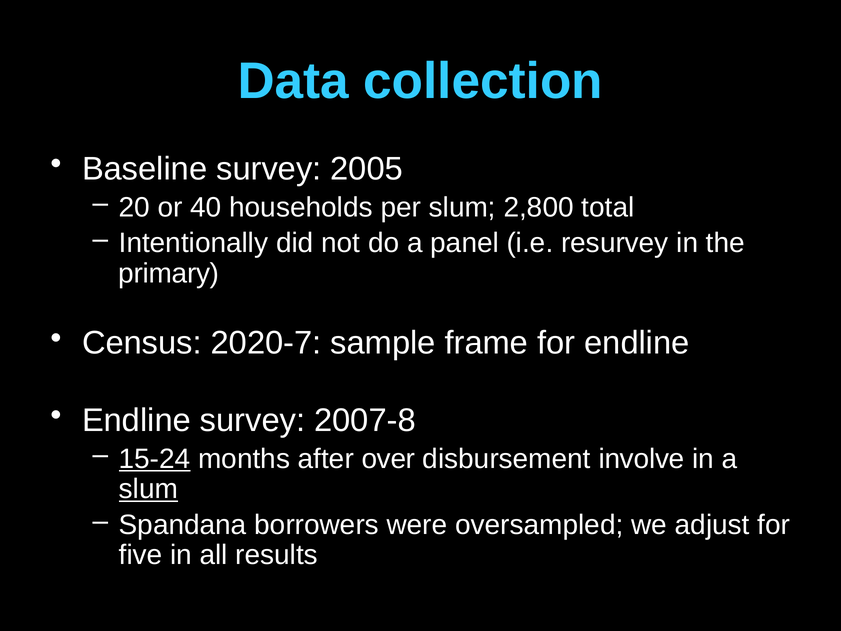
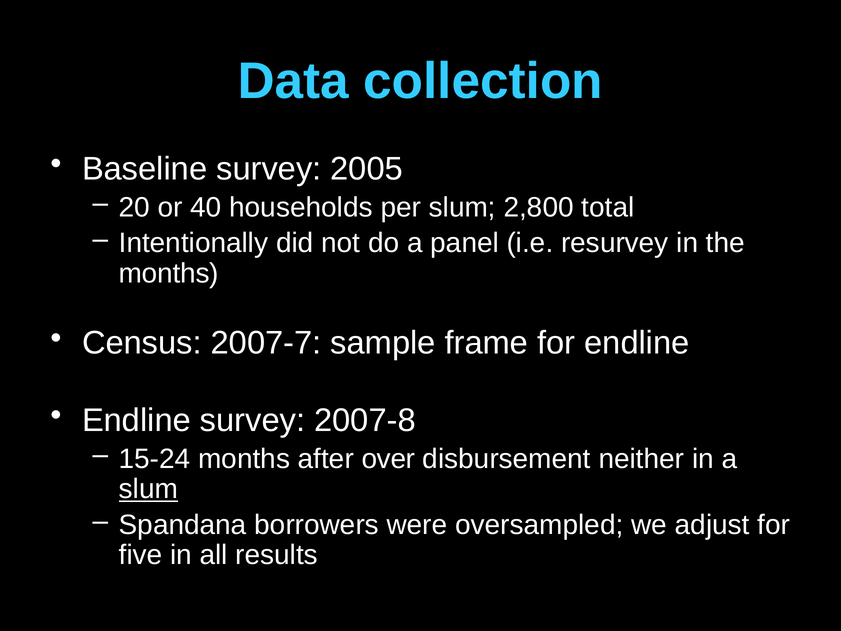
primary: primary -> months (169, 273)
2020-7: 2020-7 -> 2007-7 (266, 343)
15-24 underline: present -> none (155, 459)
involve: involve -> neither (641, 459)
